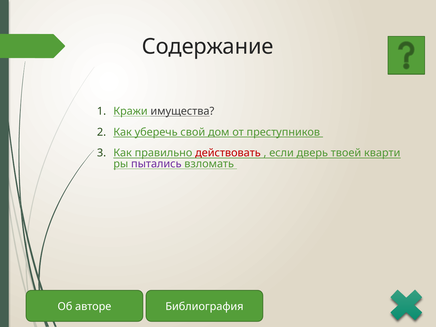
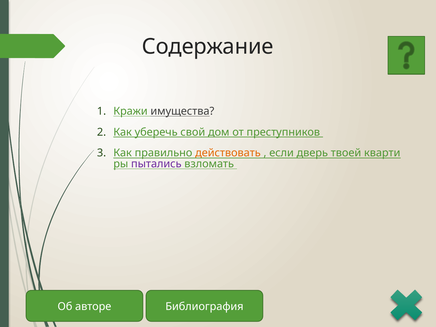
действовать colour: red -> orange (228, 153)
